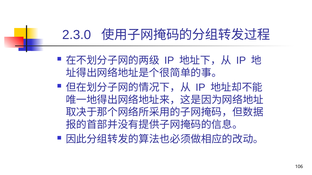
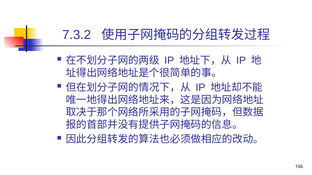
2.3.0: 2.3.0 -> 7.3.2 (77, 35)
